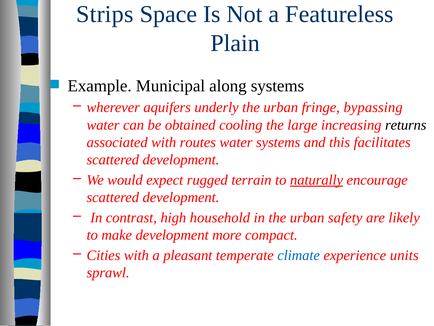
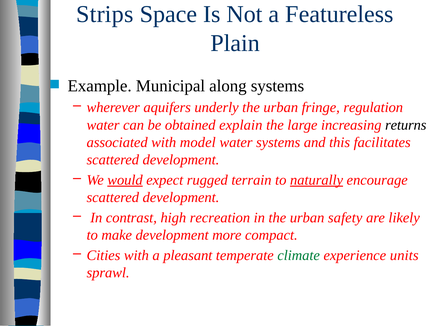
bypassing: bypassing -> regulation (373, 107)
cooling: cooling -> explain (241, 125)
routes: routes -> model (198, 142)
would underline: none -> present (125, 180)
household: household -> recreation (220, 217)
climate colour: blue -> green (299, 255)
